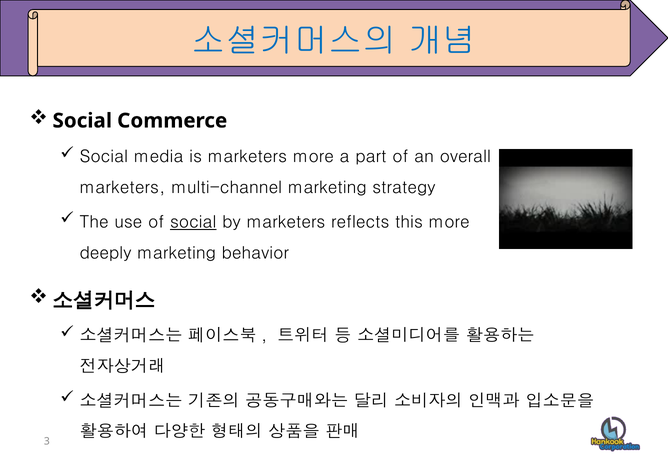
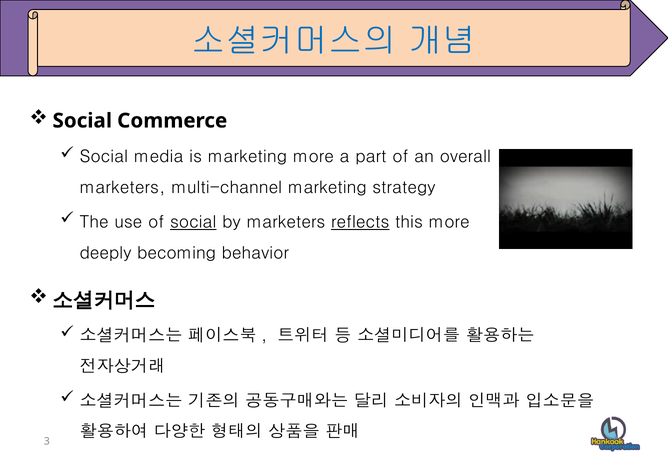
is marketers: marketers -> marketing (247, 157)
reflects underline: none -> present (360, 222)
deeply marketing: marketing -> becoming (177, 253)
